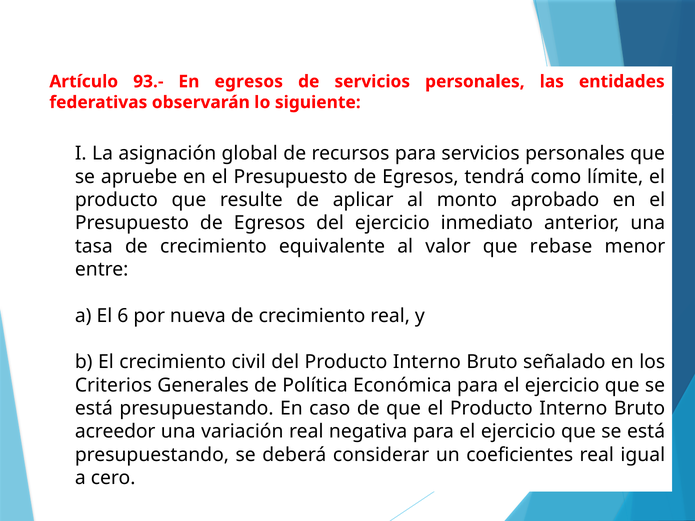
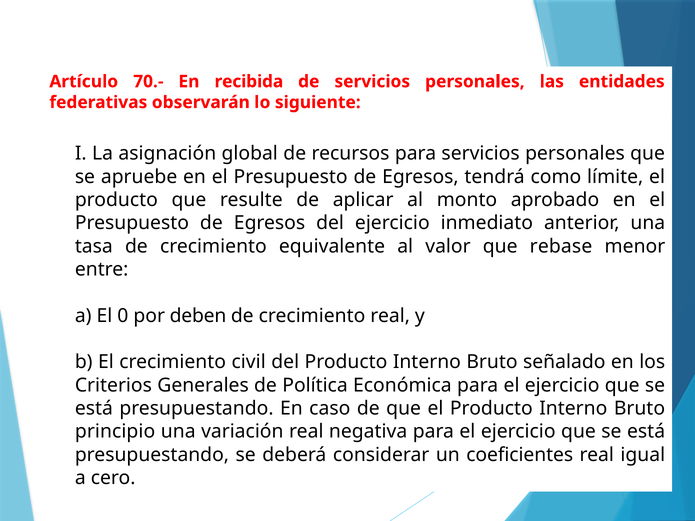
93.-: 93.- -> 70.- (148, 82)
En egresos: egresos -> recibida (249, 82)
6: 6 -> 0 (123, 316)
nueva: nueva -> deben (198, 316)
acreedor: acreedor -> principio (115, 432)
